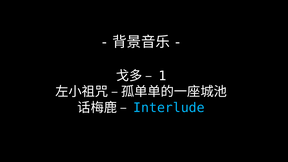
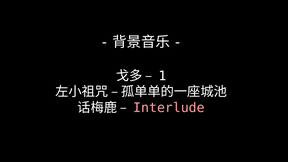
Interlude colour: light blue -> pink (169, 108)
